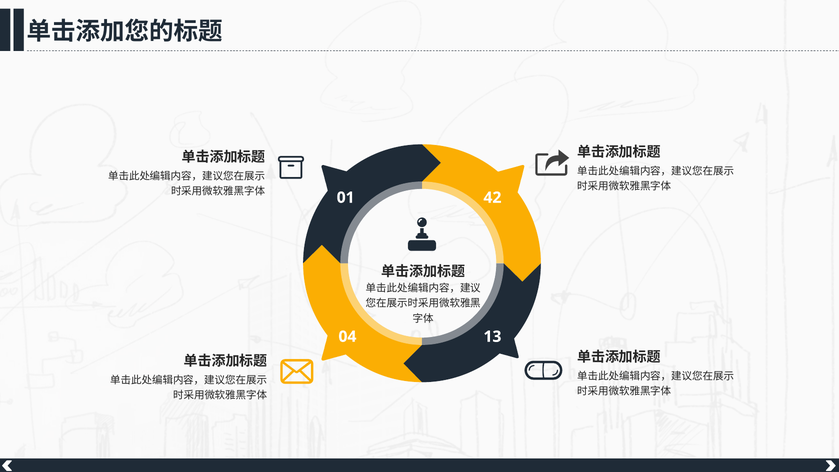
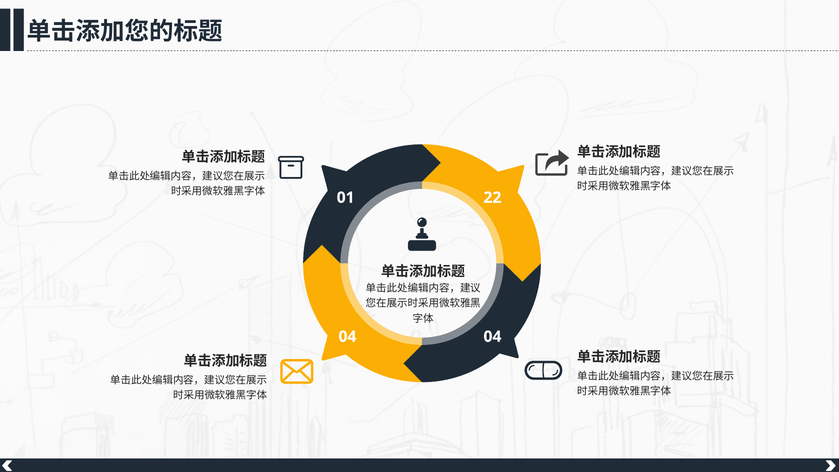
42: 42 -> 22 (492, 198)
04 13: 13 -> 04 (492, 337)
